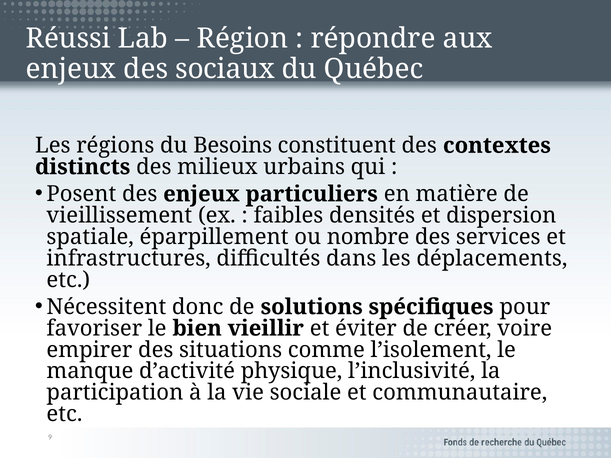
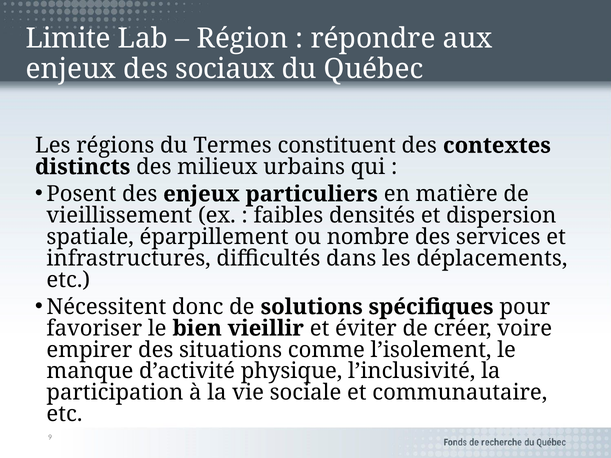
Réussi: Réussi -> Limite (68, 39)
Besoins: Besoins -> Termes (233, 146)
